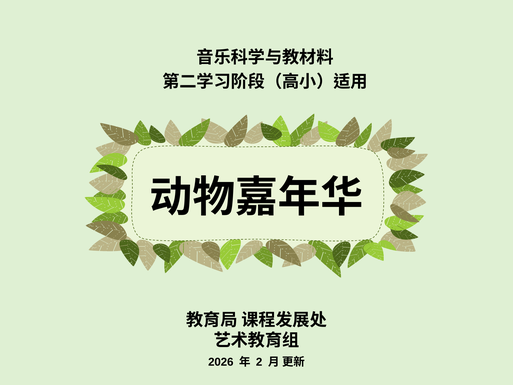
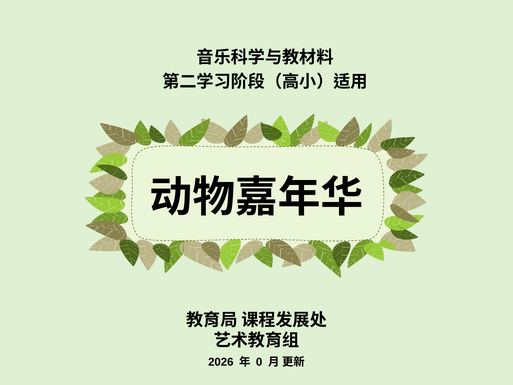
2: 2 -> 0 (259, 362)
